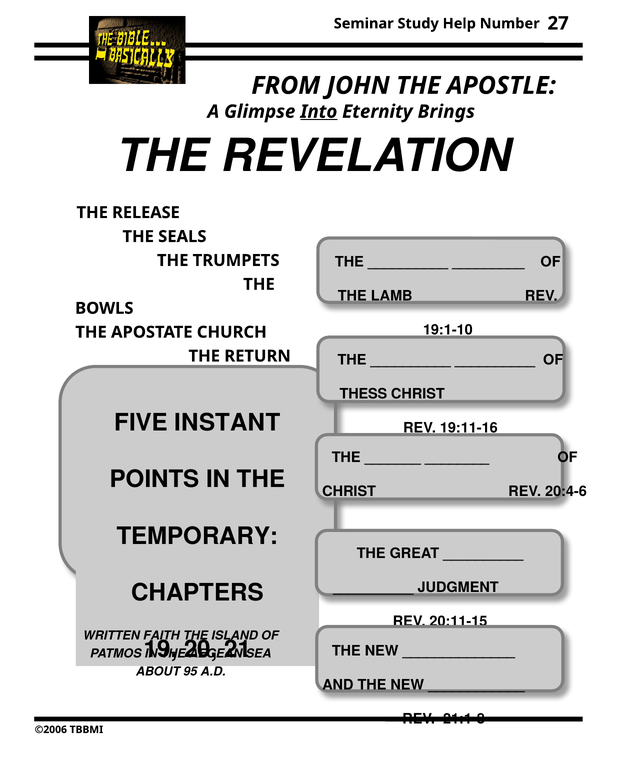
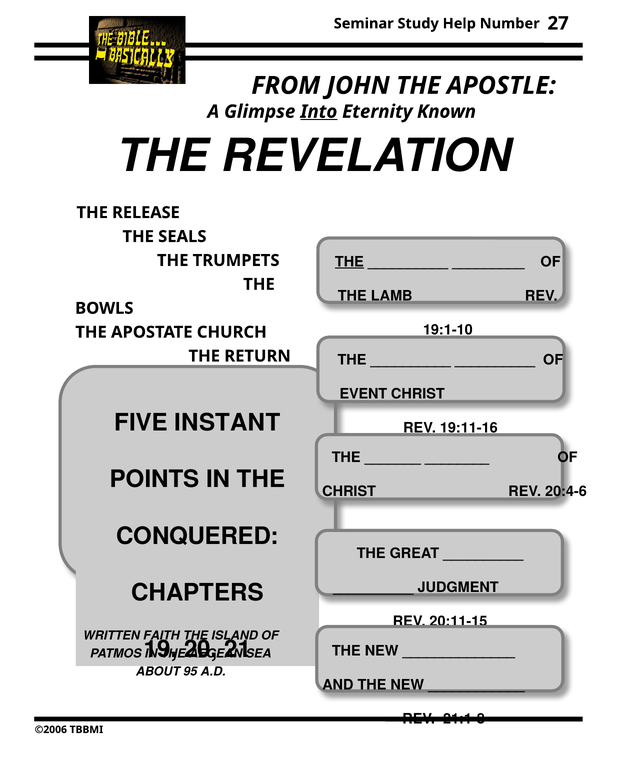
Brings: Brings -> Known (447, 112)
THE underline: none -> present (349, 262)
THESS: THESS -> EVENT (363, 394)
TEMPORARY: TEMPORARY -> CONQUERED (198, 536)
